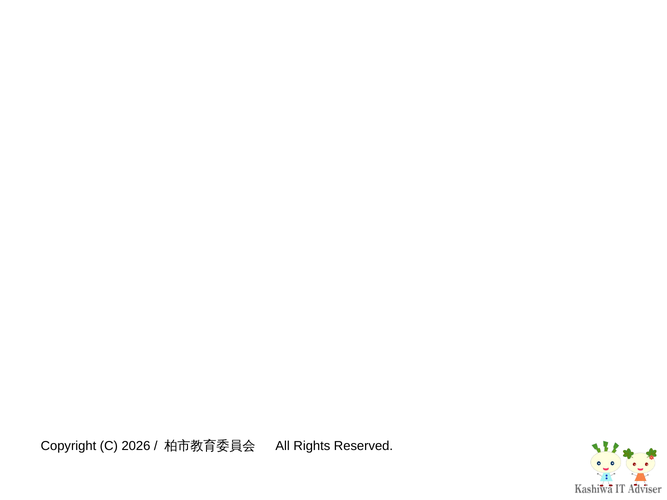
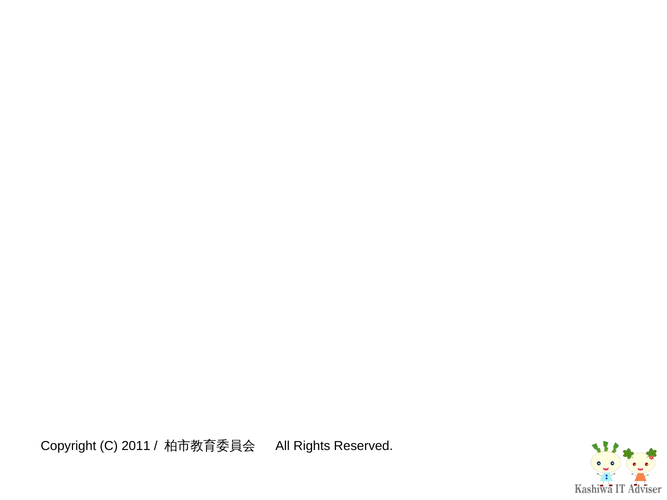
2026: 2026 -> 2011 (136, 446)
